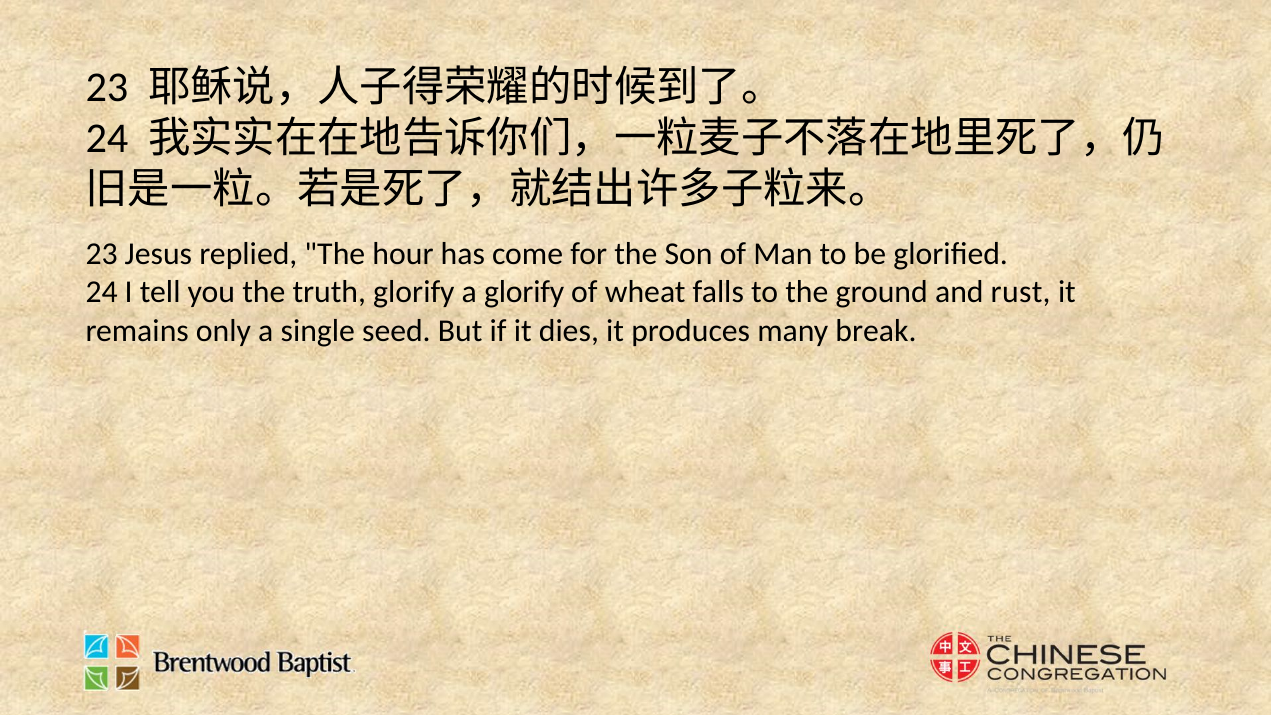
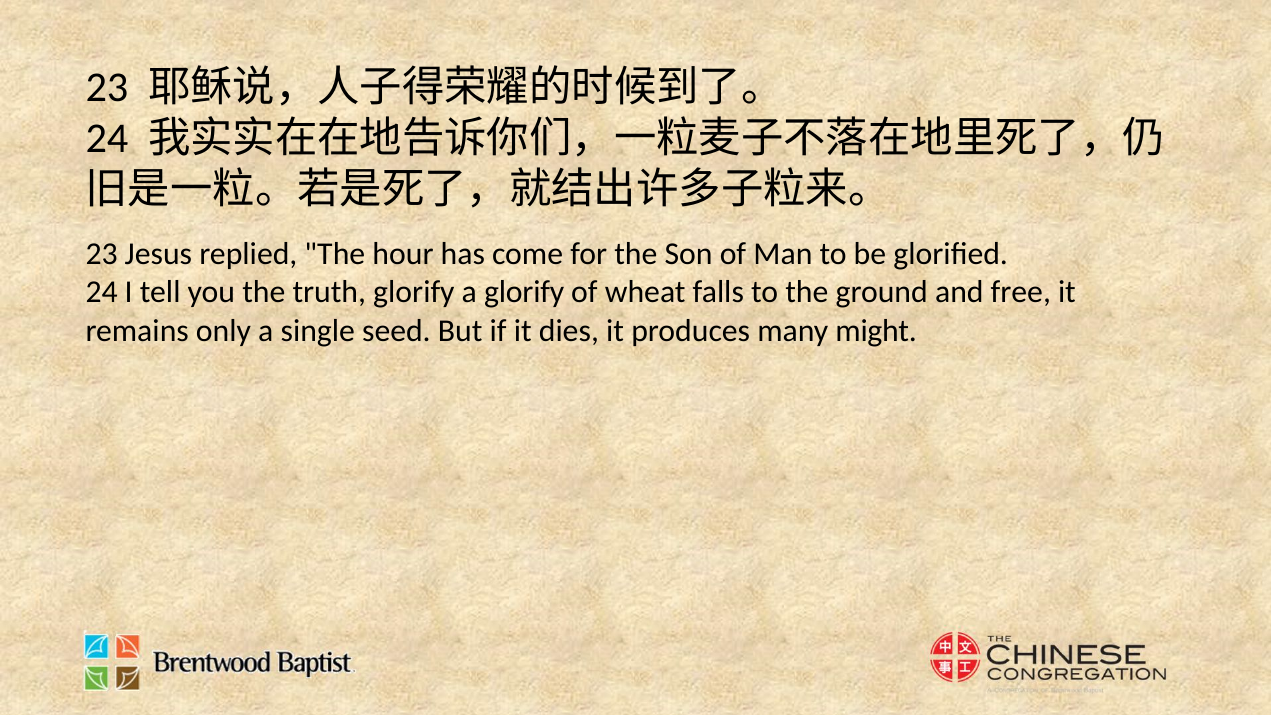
rust: rust -> free (1021, 292)
break: break -> might (876, 331)
